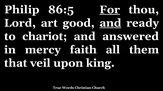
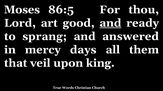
Philip: Philip -> Moses (22, 10)
For underline: present -> none (110, 10)
chariot: chariot -> sprang (45, 37)
faith: faith -> days (83, 50)
